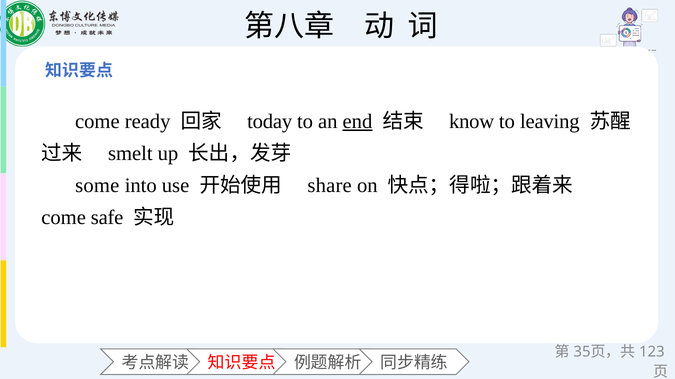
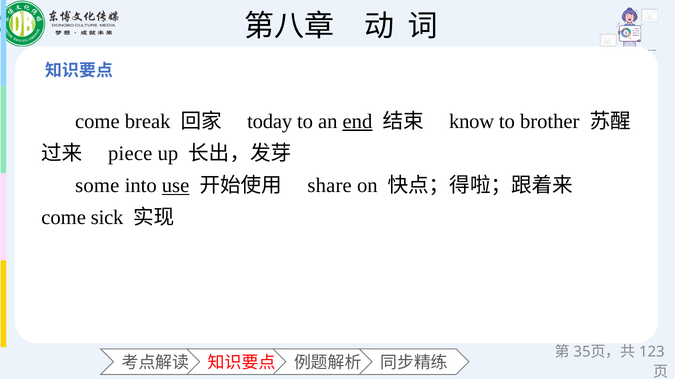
ready: ready -> break (148, 122)
leaving: leaving -> brother (550, 122)
smelt: smelt -> piece (130, 154)
use underline: none -> present (176, 186)
safe: safe -> sick (107, 218)
